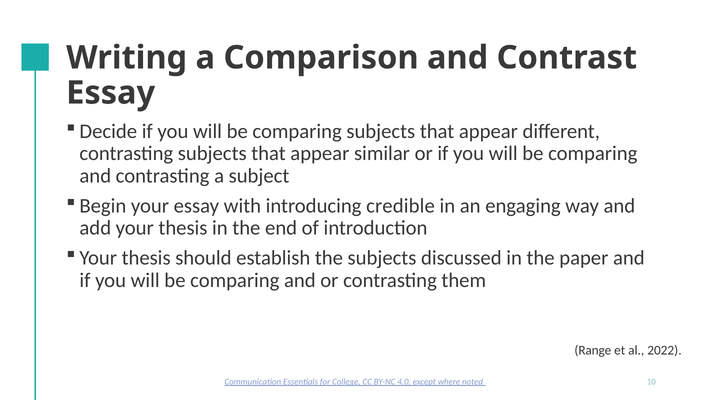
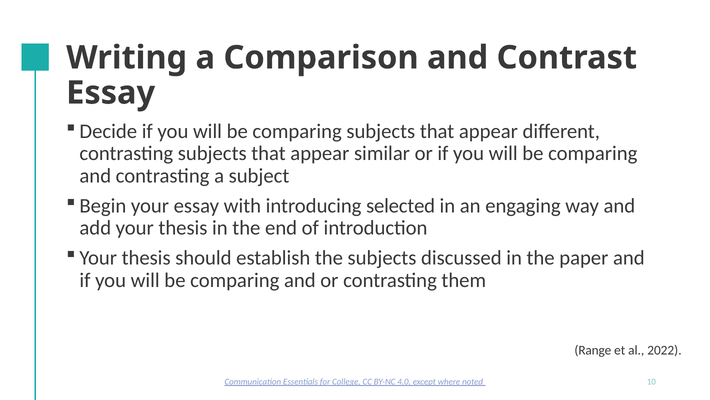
credible: credible -> selected (401, 205)
